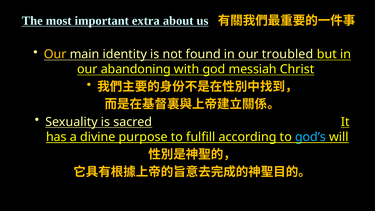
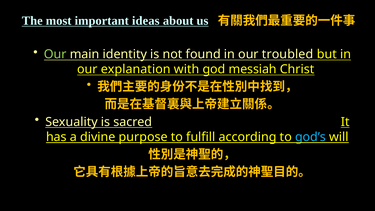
extra: extra -> ideas (146, 21)
Our colour: yellow -> light green (55, 54)
abandoning: abandoning -> explanation (136, 69)
